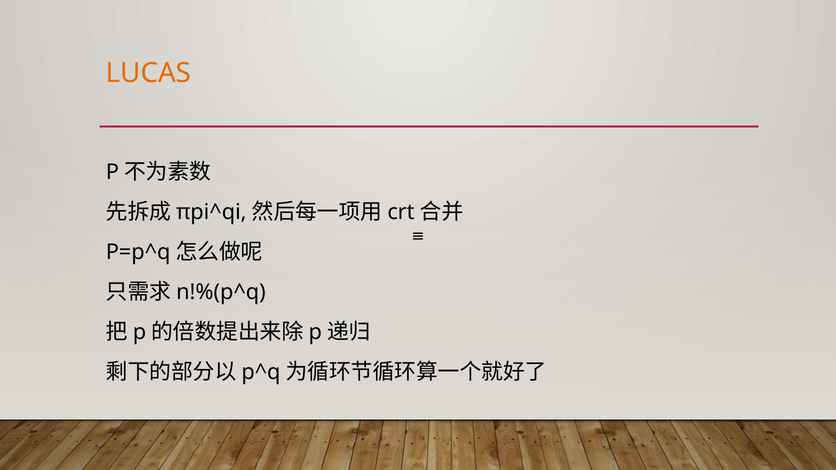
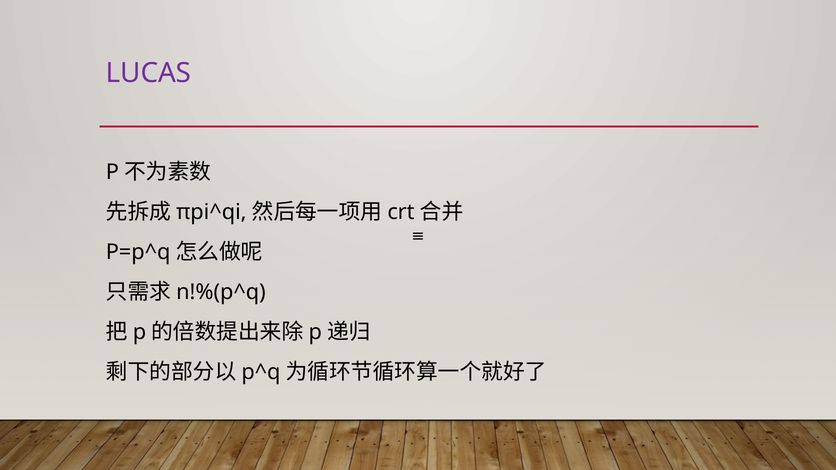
LUCAS colour: orange -> purple (149, 73)
